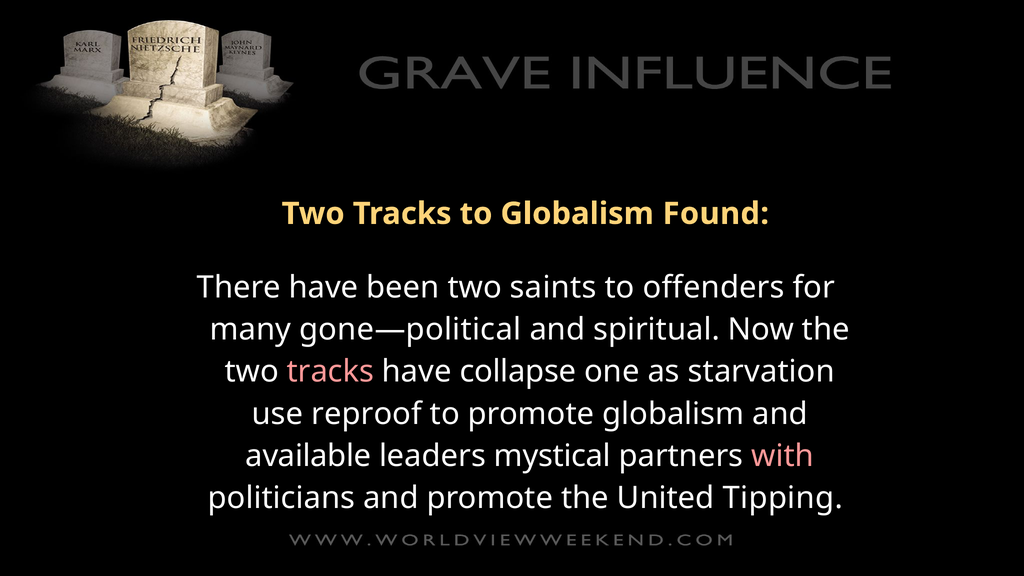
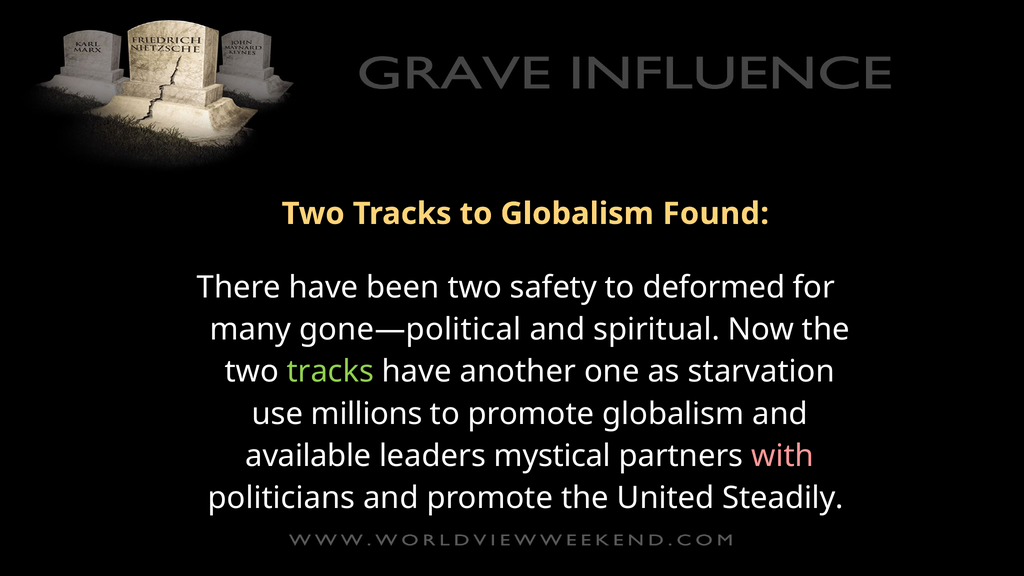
saints: saints -> safety (553, 287)
offenders: offenders -> deformed (714, 287)
tracks colour: pink -> light green (330, 372)
collapse: collapse -> another (518, 372)
reproof: reproof -> millions (367, 414)
Tipping: Tipping -> Steadily (783, 498)
